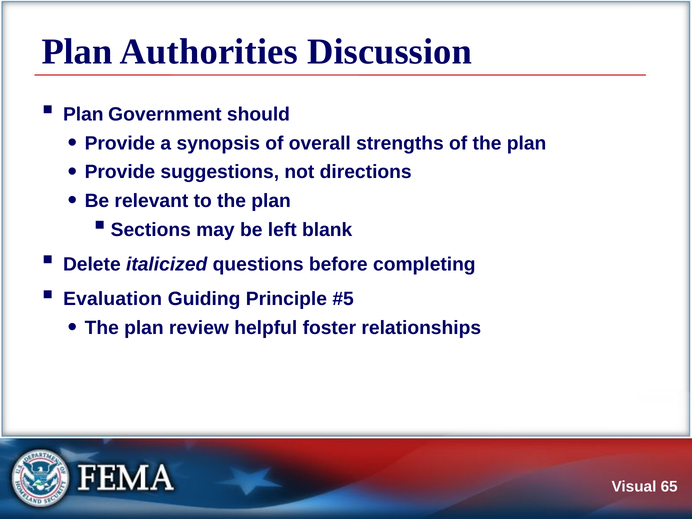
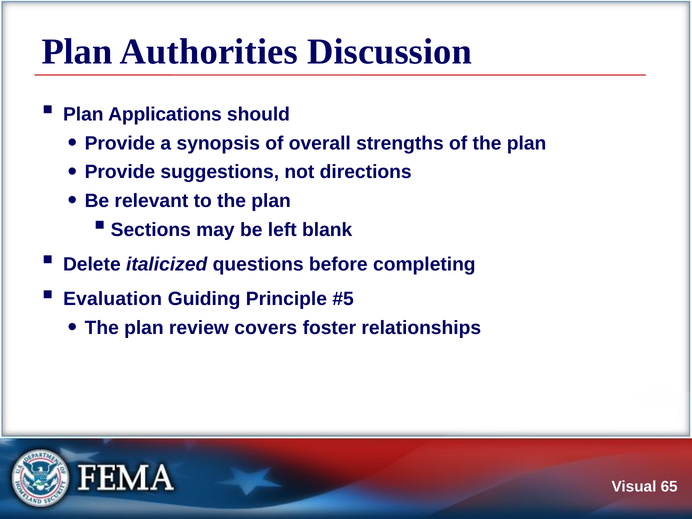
Government: Government -> Applications (165, 114)
helpful: helpful -> covers (266, 328)
